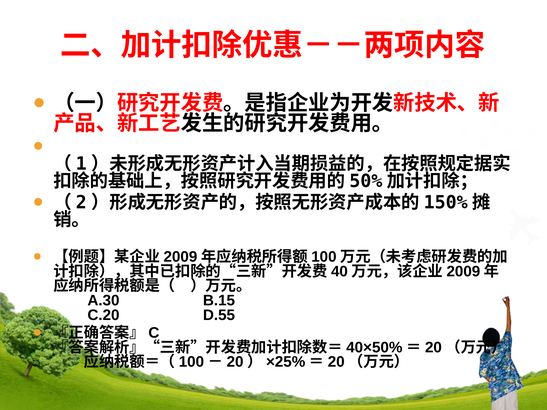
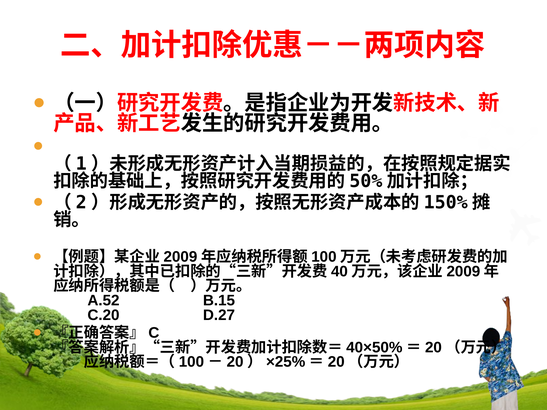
A.30: A.30 -> A.52 (103, 301)
D.55: D.55 -> D.27 (219, 315)
